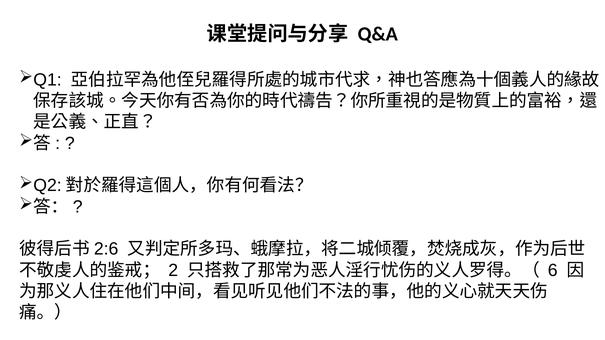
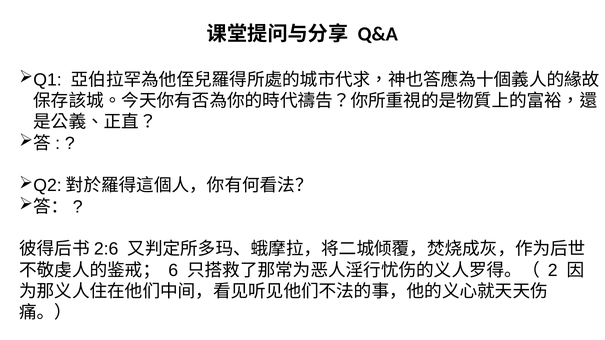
2: 2 -> 6 (173, 271)
6: 6 -> 2 (553, 271)
